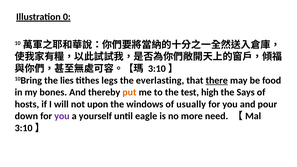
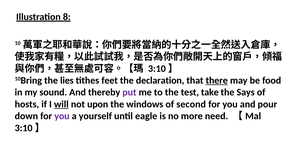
0: 0 -> 8 (67, 17)
legs: legs -> feet (110, 80)
everlasting: everlasting -> declaration (160, 80)
bones: bones -> sound (53, 92)
put colour: orange -> purple (129, 92)
high: high -> take (210, 92)
will underline: none -> present (61, 104)
usually: usually -> second (191, 104)
